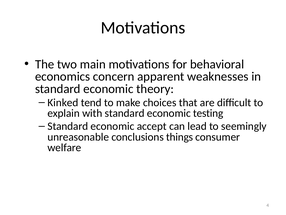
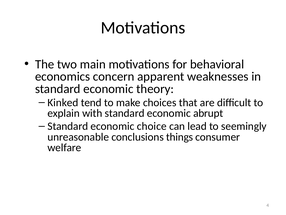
testing: testing -> abrupt (208, 113)
accept: accept -> choice (152, 126)
